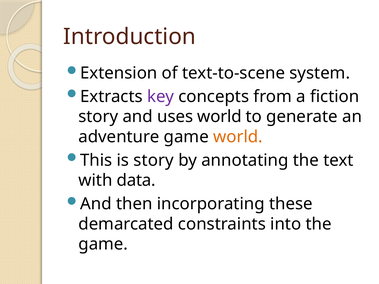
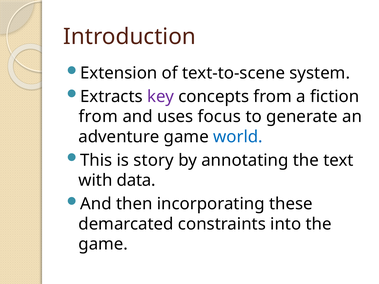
story: story -> from (98, 117)
uses world: world -> focus (219, 117)
world colour: orange -> blue (238, 137)
